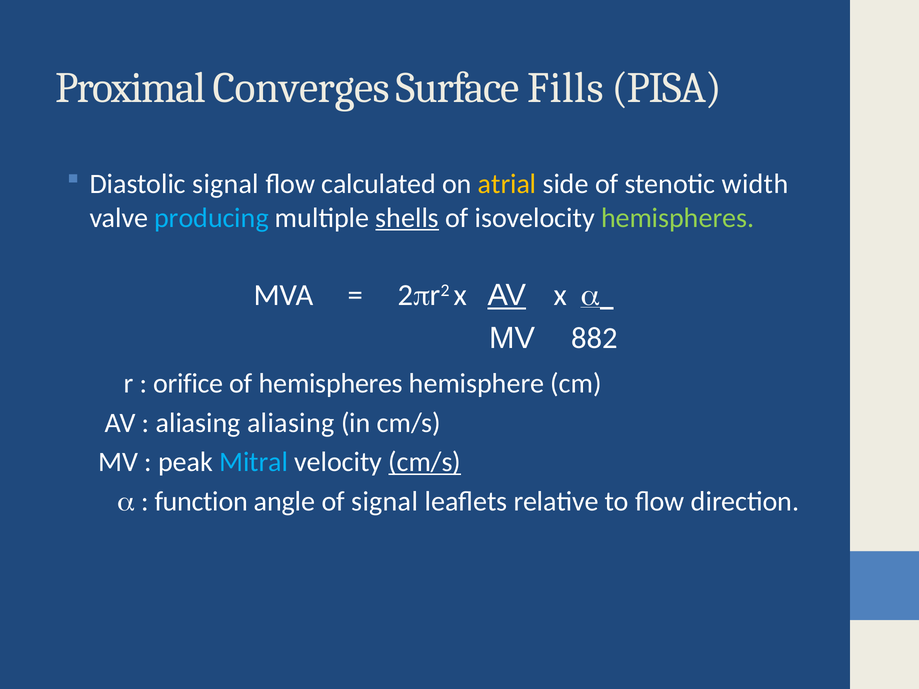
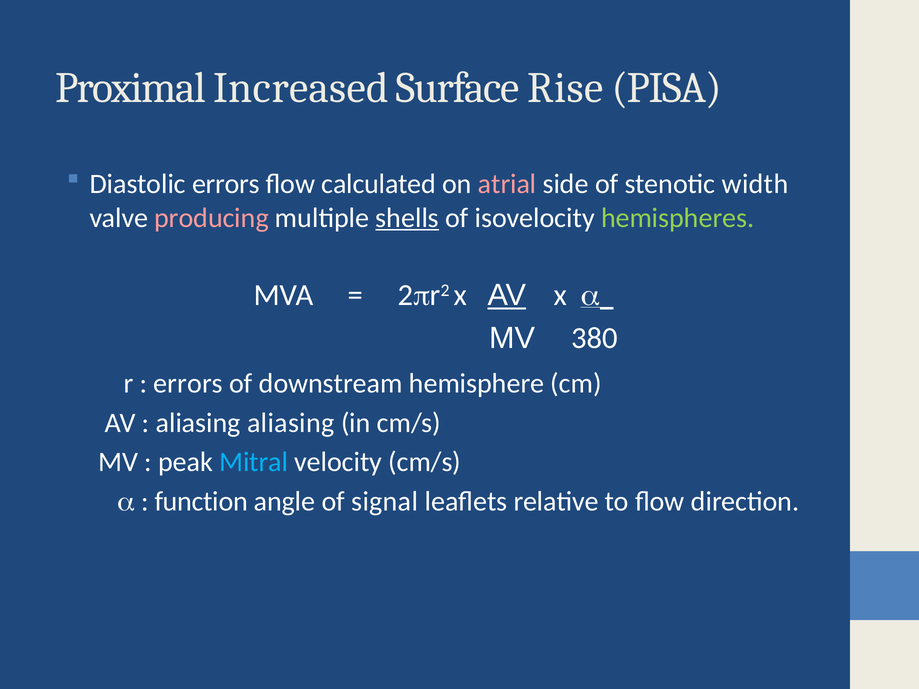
Converges: Converges -> Increased (301, 88)
Fills: Fills -> Rise (565, 88)
Diastolic signal: signal -> errors (226, 184)
atrial colour: yellow -> pink (507, 184)
producing colour: light blue -> pink (211, 218)
882: 882 -> 380 (594, 338)
orifice: orifice -> errors (188, 384)
of hemispheres: hemispheres -> downstream (331, 384)
cm/s underline: present -> none (425, 462)
